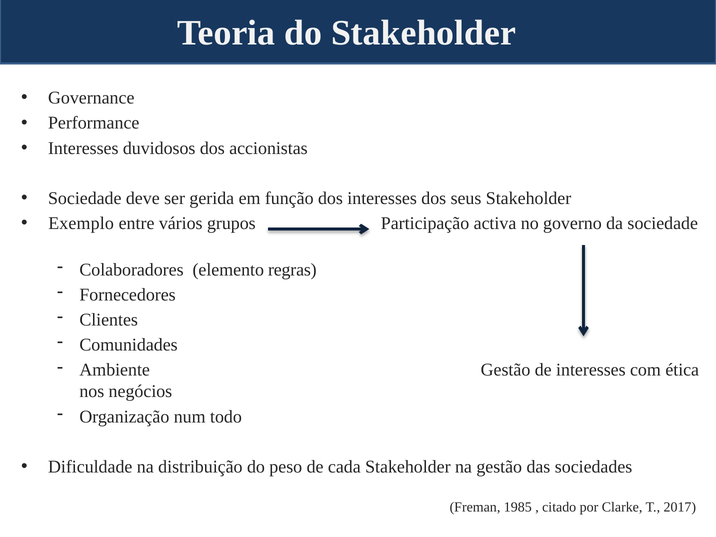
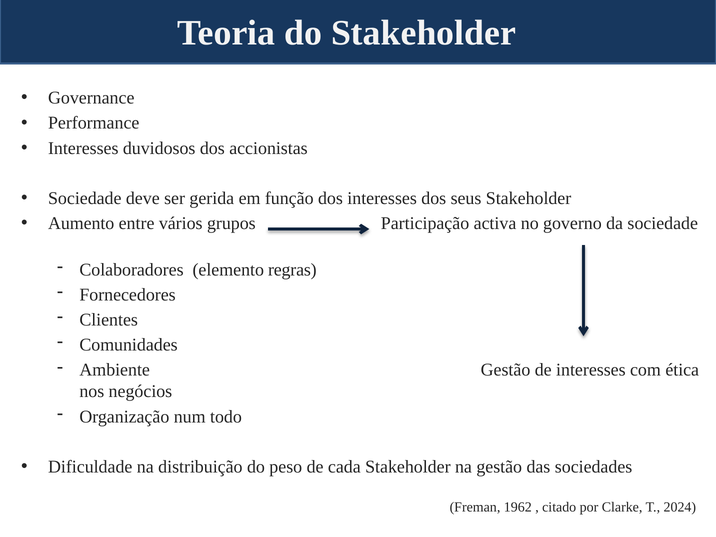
Exemplo: Exemplo -> Aumento (81, 223)
1985: 1985 -> 1962 (518, 507)
2017: 2017 -> 2024 (680, 507)
